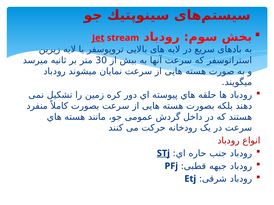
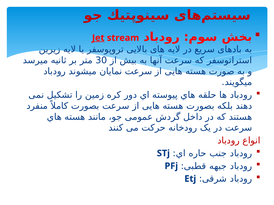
STj underline: present -> none (163, 154)
